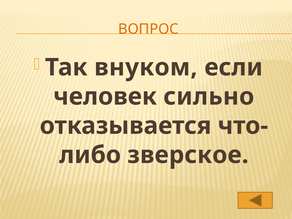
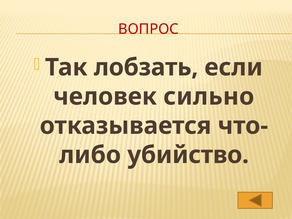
ВОПРОС colour: orange -> red (148, 29)
внуком: внуком -> лобзать (146, 67)
зверское: зверское -> убийство (188, 155)
